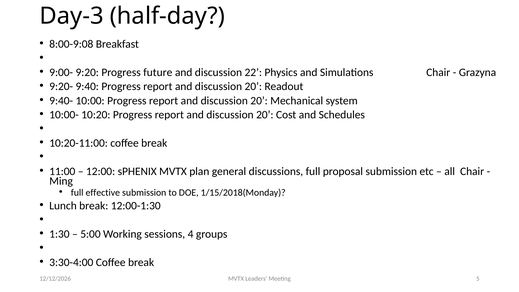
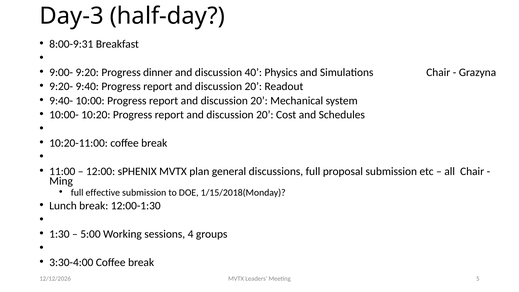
8:00-9:08: 8:00-9:08 -> 8:00-9:31 (71, 44)
future: future -> dinner (158, 72)
22: 22 -> 40 (253, 72)
